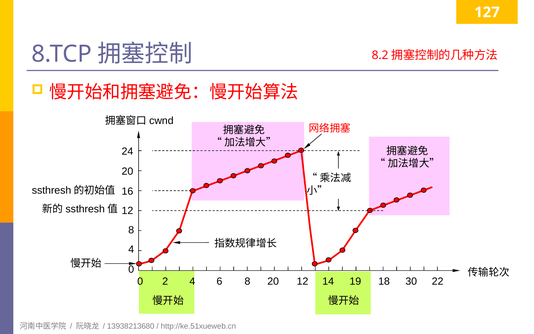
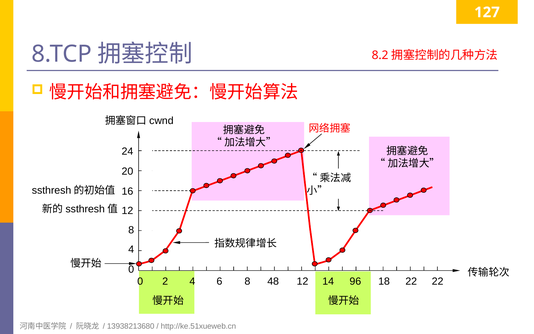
8 20: 20 -> 48 (273, 281)
19: 19 -> 96 (355, 281)
18 30: 30 -> 22 (411, 281)
